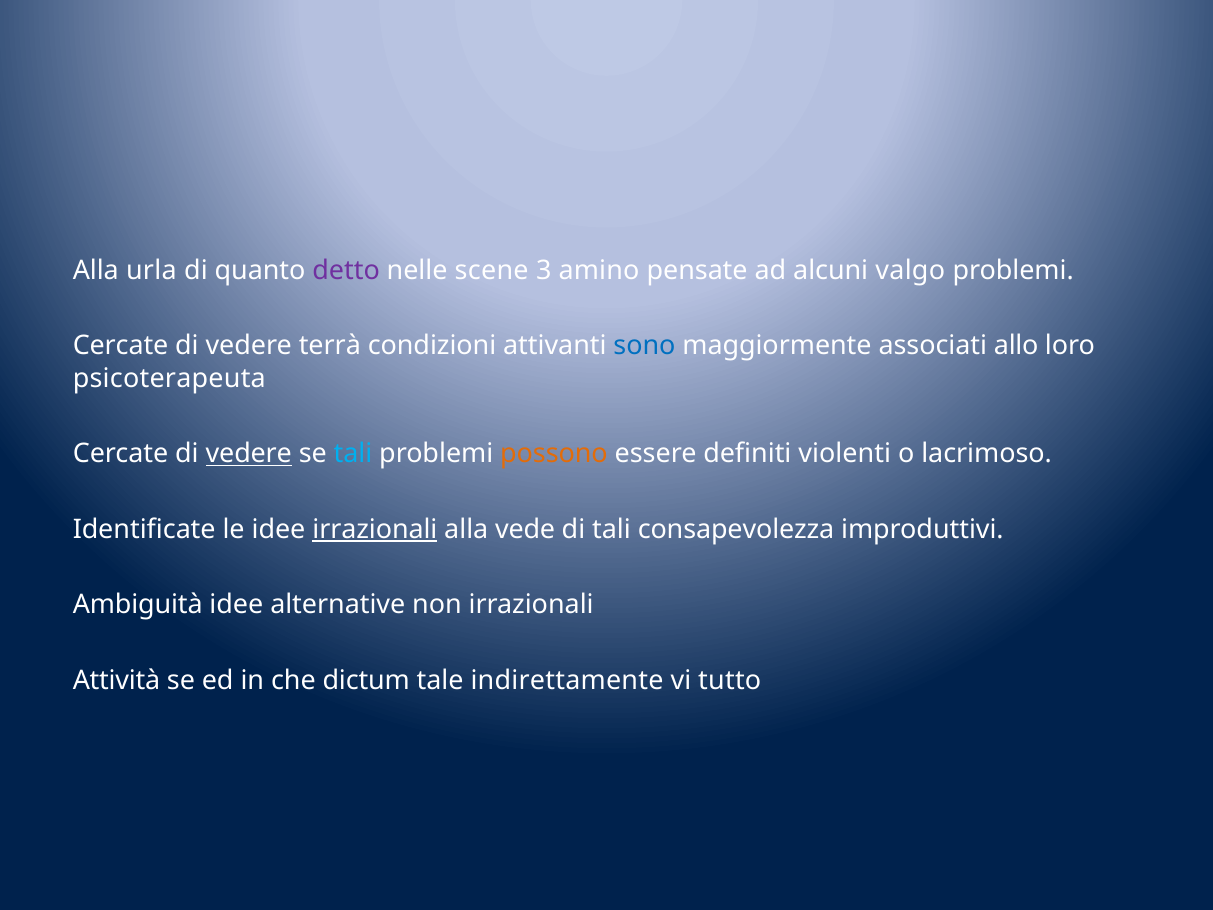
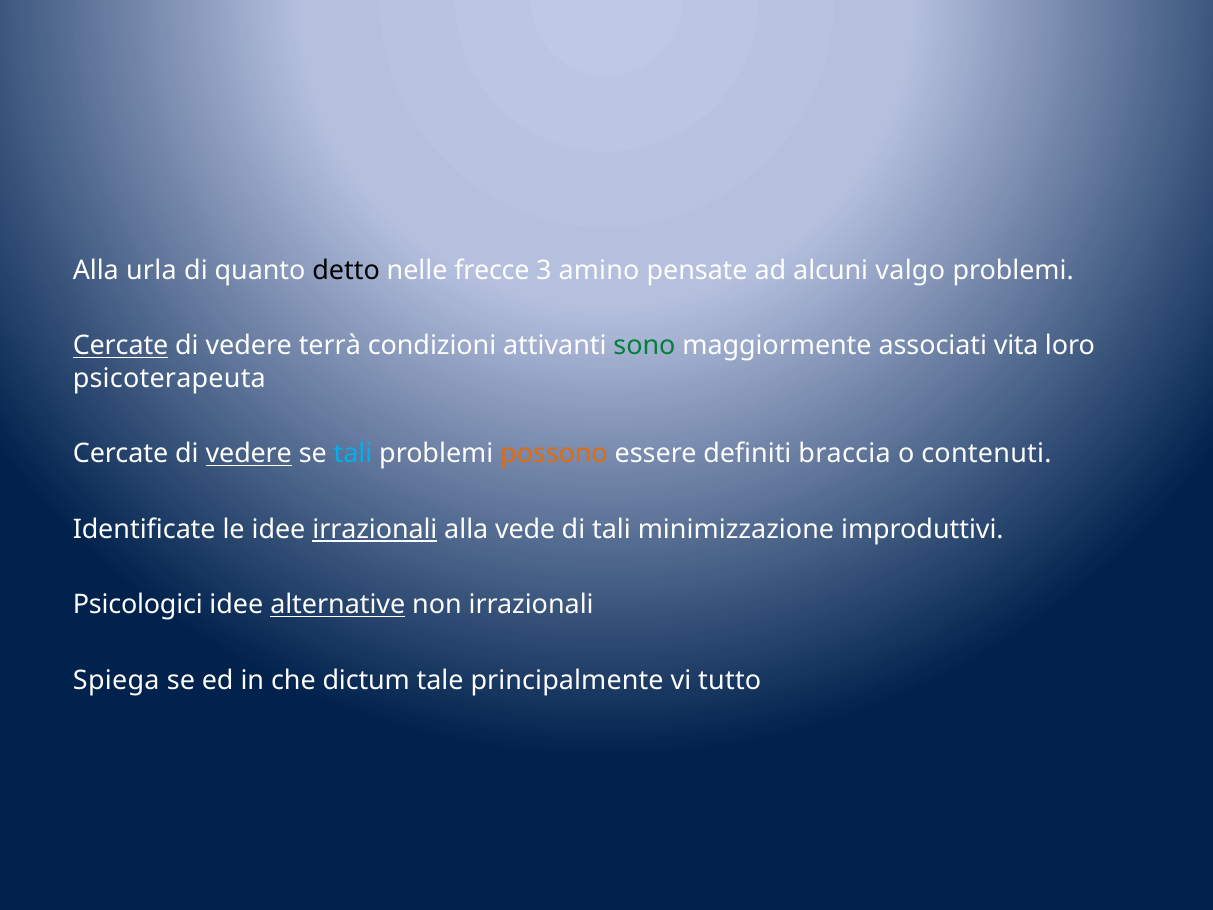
detto colour: purple -> black (346, 270)
scene: scene -> frecce (492, 270)
Cercate underline: none -> present (121, 346)
sono colour: blue -> green (644, 346)
allo: allo -> vita (1016, 346)
violenti: violenti -> braccia (845, 454)
lacrimoso: lacrimoso -> contenuti (986, 454)
consapevolezza: consapevolezza -> minimizzazione (736, 529)
Ambiguità: Ambiguità -> Psicologici (138, 605)
alternative underline: none -> present (338, 605)
Attività: Attività -> Spiega (116, 680)
indirettamente: indirettamente -> principalmente (567, 680)
